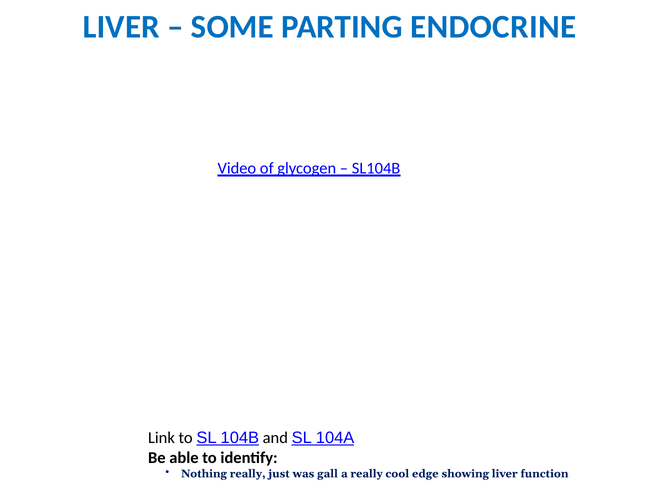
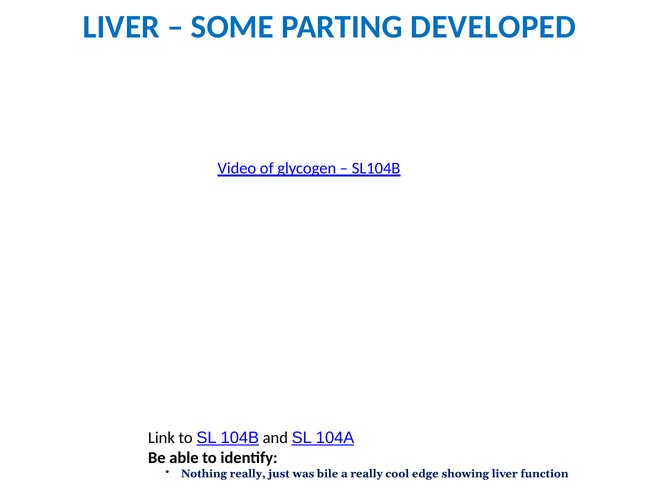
ENDOCRINE: ENDOCRINE -> DEVELOPED (493, 27)
gall: gall -> bile (328, 474)
